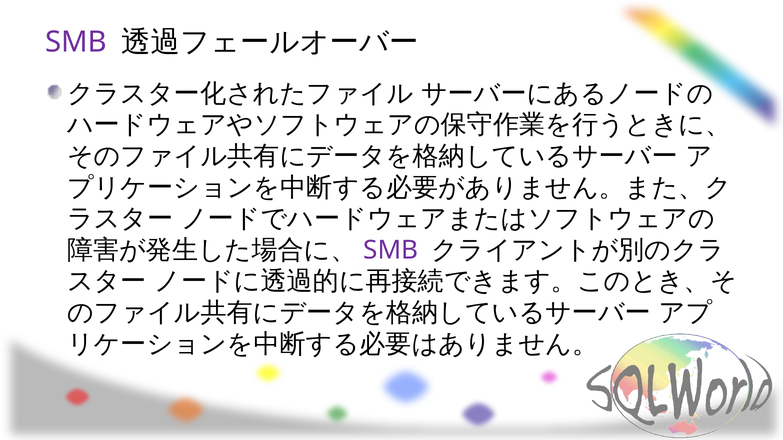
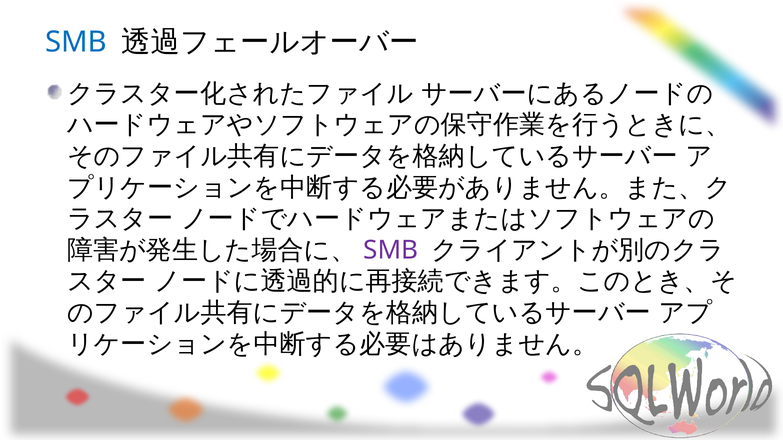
SMB colour: purple -> blue (76, 42)
